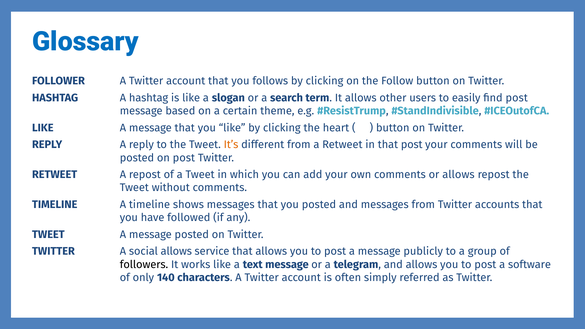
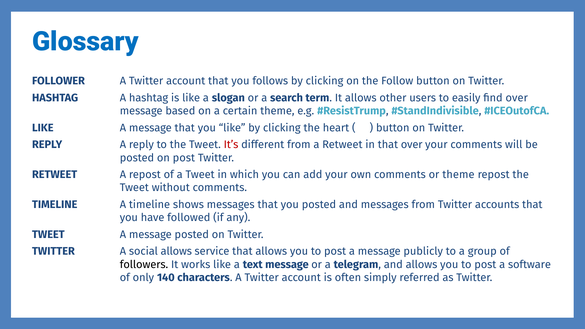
find post: post -> over (517, 98)
It’s colour: orange -> red (231, 145)
that post: post -> over (412, 145)
or allows: allows -> theme (458, 175)
